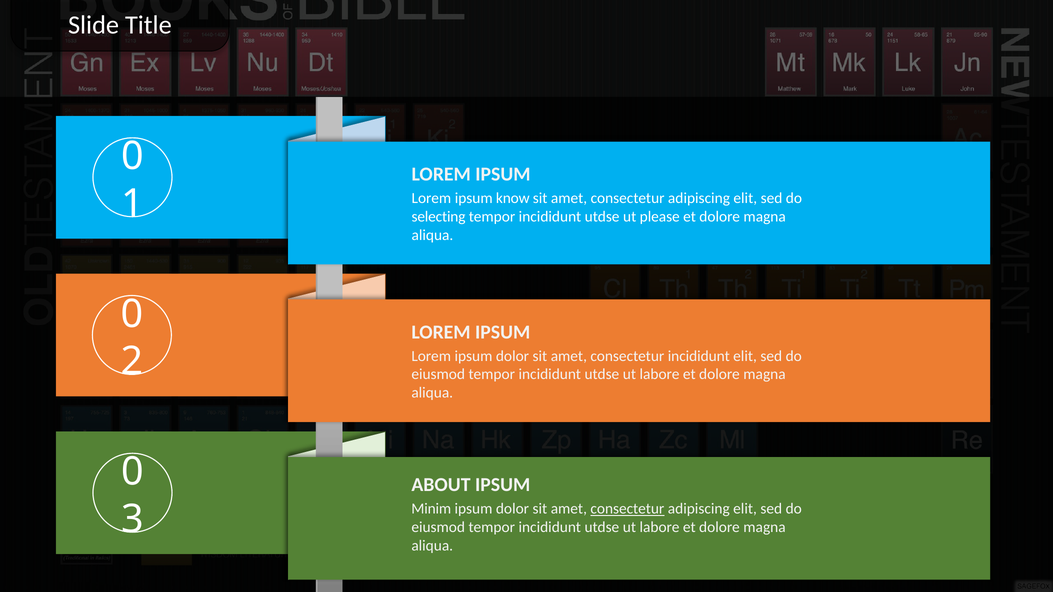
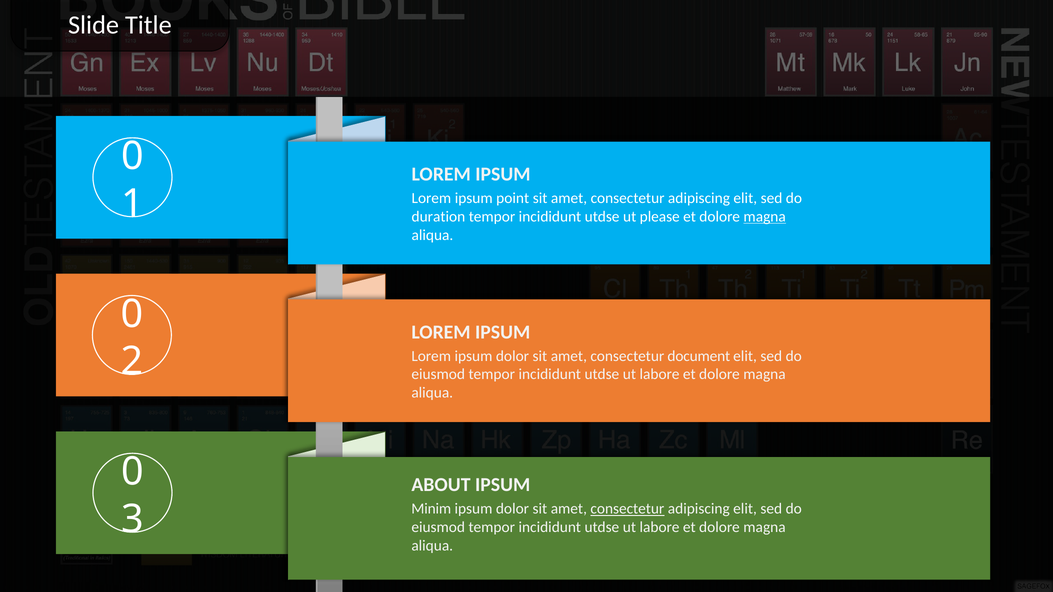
know: know -> point (513, 198)
selecting: selecting -> duration (438, 217)
magna underline: none -> present (765, 217)
consectetur incididunt: incididunt -> document (699, 356)
